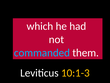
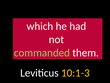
commanded colour: light blue -> light green (42, 52)
